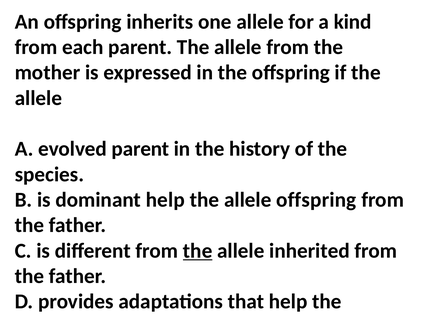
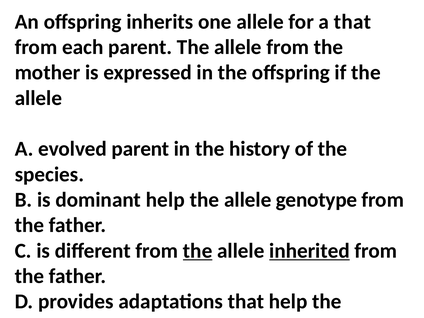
a kind: kind -> that (352, 22)
allele offspring: offspring -> genotype (316, 200)
inherited underline: none -> present (309, 251)
